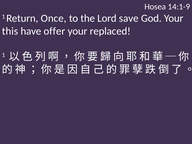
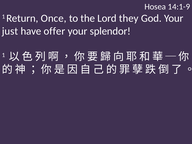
save: save -> they (129, 18)
this: this -> just (10, 31)
replaced: replaced -> splendor (110, 31)
